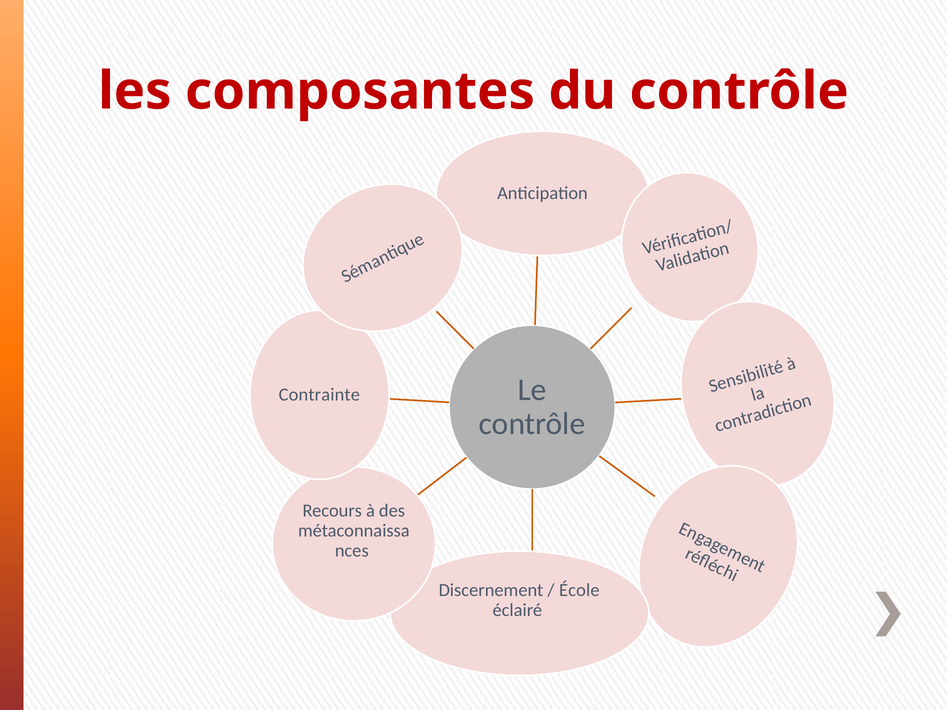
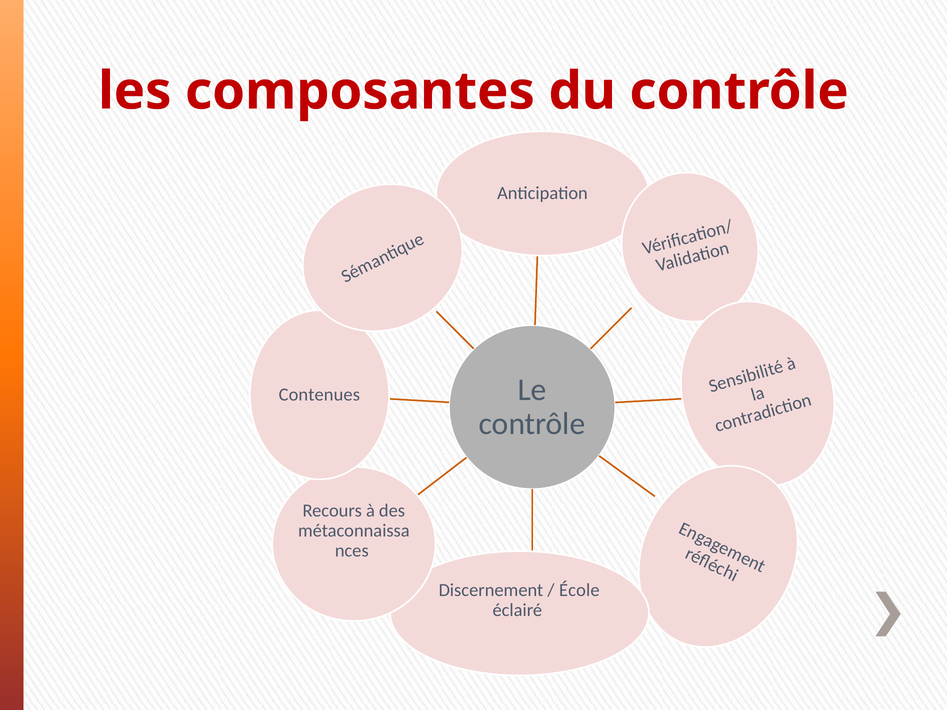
Contrainte: Contrainte -> Contenues (319, 395)
